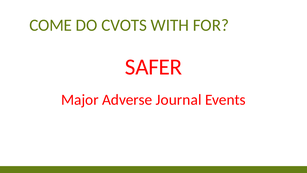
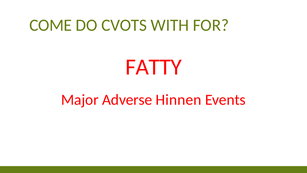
SAFER: SAFER -> FATTY (154, 67)
Journal: Journal -> Hinnen (179, 100)
